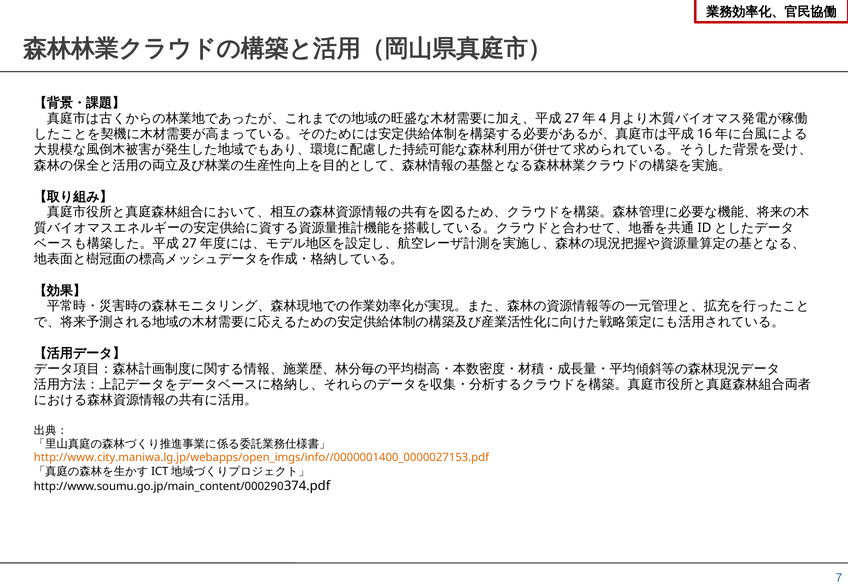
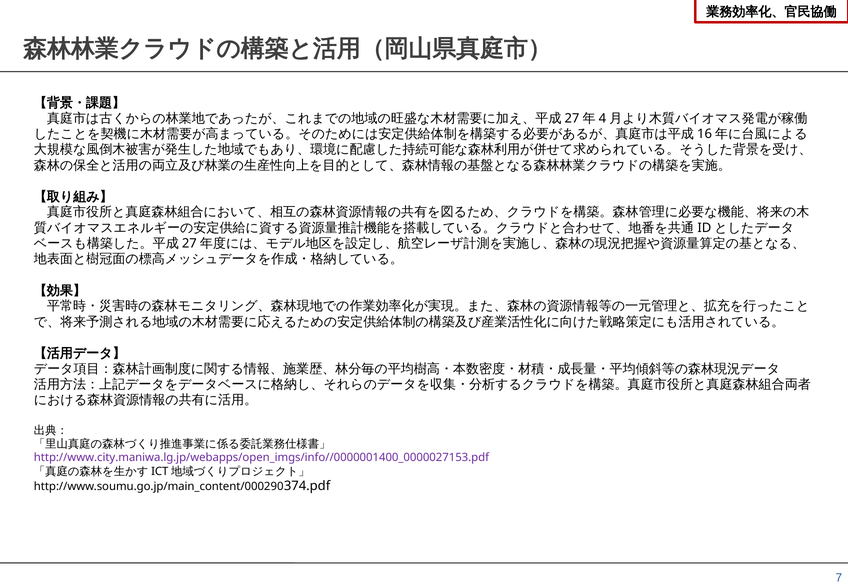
http://www.city.maniwa.lg.jp/webapps/open_imgs/info//0000001400_0000027153.pdf colour: orange -> purple (261, 458)
